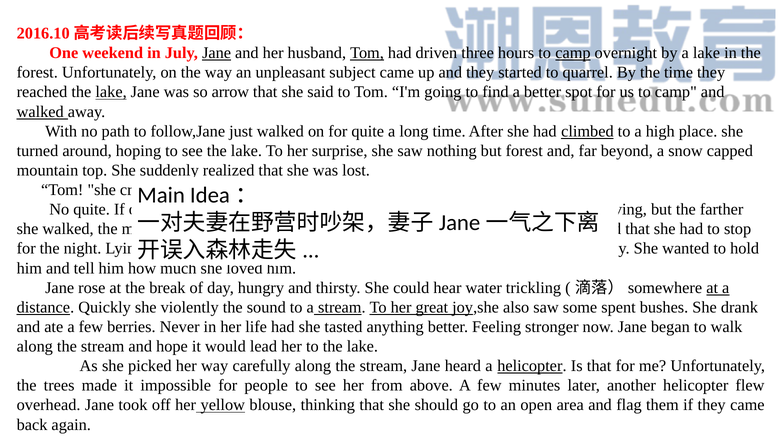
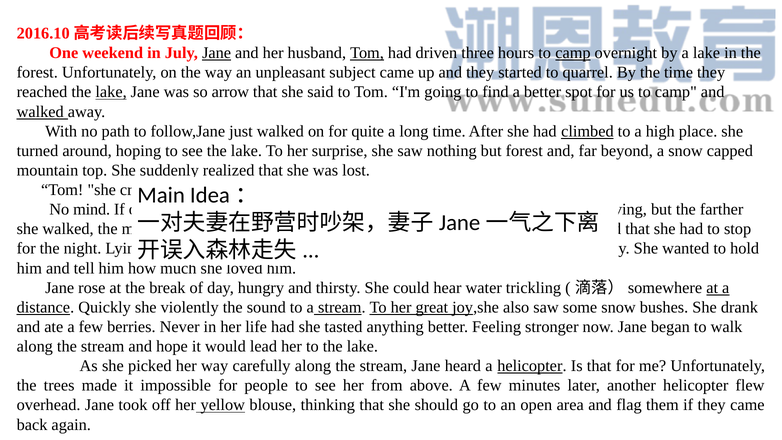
No quite: quite -> mind (92, 209)
some spent: spent -> snow (618, 307)
